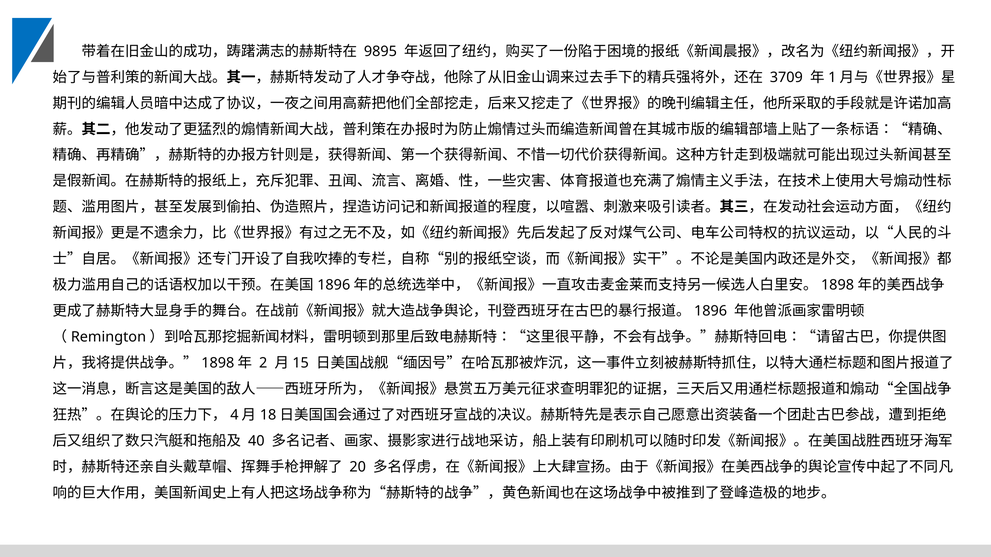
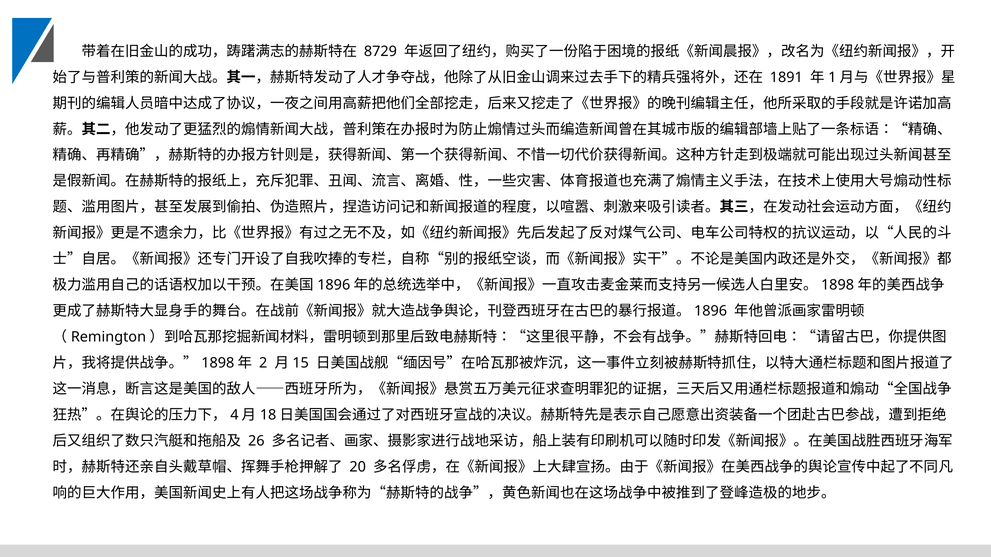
9895: 9895 -> 8729 (380, 51)
3709: 3709 -> 1891 (786, 77)
40: 40 -> 26 (256, 441)
